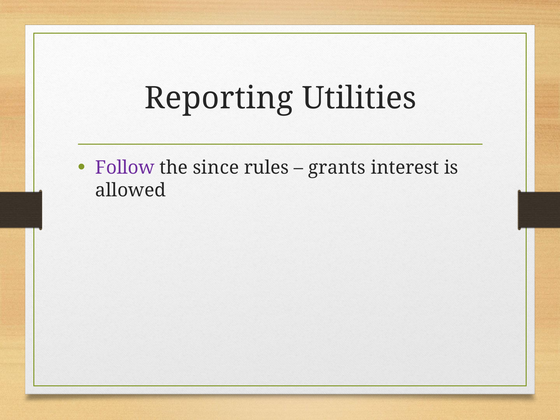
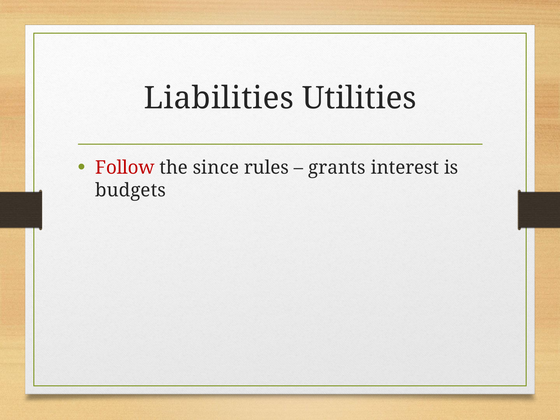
Reporting: Reporting -> Liabilities (219, 98)
Follow colour: purple -> red (125, 168)
allowed: allowed -> budgets (131, 190)
